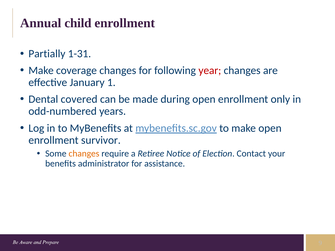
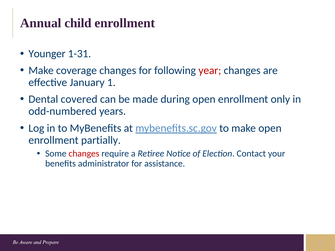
Partially: Partially -> Younger (47, 54)
survivor: survivor -> partially (101, 140)
changes colour: orange -> red (84, 154)
